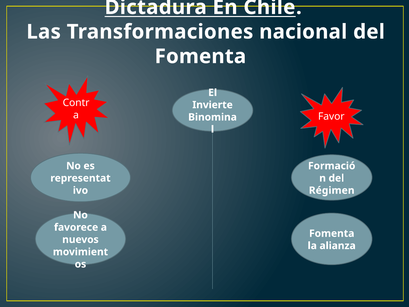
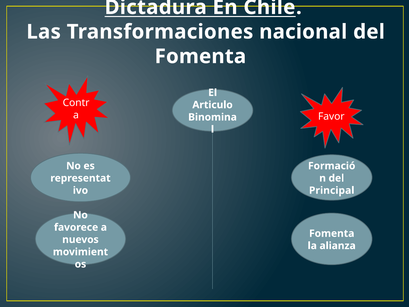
Invierte: Invierte -> Articulo (213, 105)
Régimen: Régimen -> Principal (332, 190)
